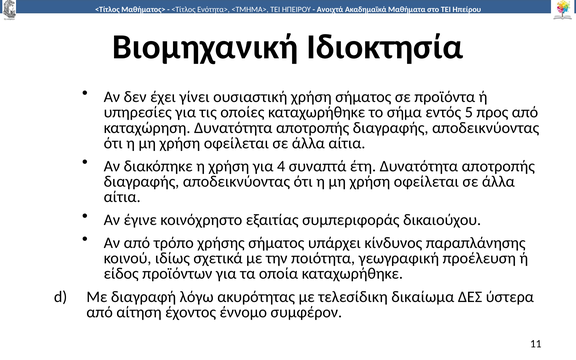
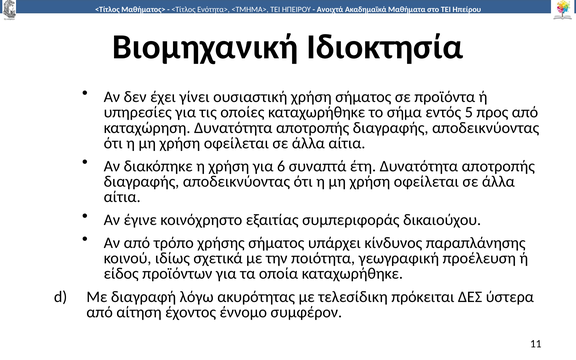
4: 4 -> 6 (281, 166)
δικαίωμα: δικαίωμα -> πρόκειται (423, 297)
